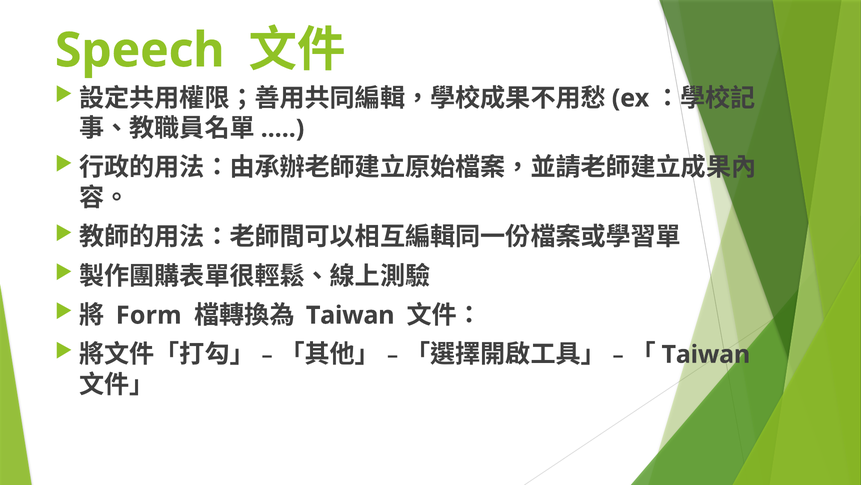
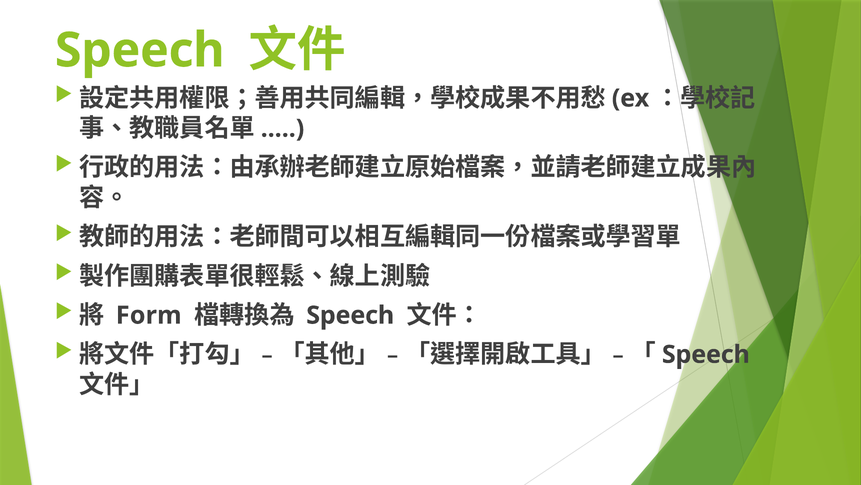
Taiwan: Taiwan -> Speech (350, 315)
Taiwan: Taiwan -> Speech (706, 354)
